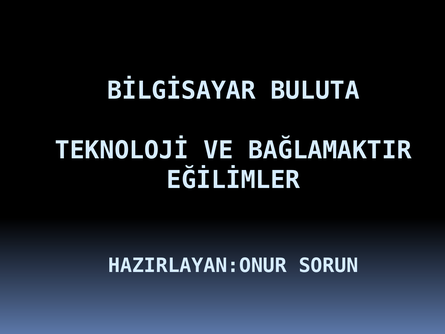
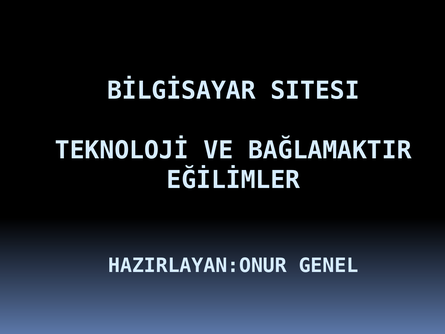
BULUTA: BULUTA -> SITESI (315, 91)
SORUN: SORUN -> GENEL (328, 265)
